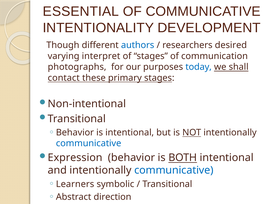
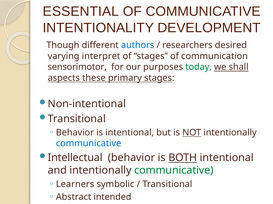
photographs: photographs -> sensorimotor (77, 67)
today colour: blue -> green (199, 67)
contact: contact -> aspects (64, 78)
Expression: Expression -> Intellectual (75, 158)
communicative colour: blue -> green (174, 171)
direction: direction -> intended (113, 198)
